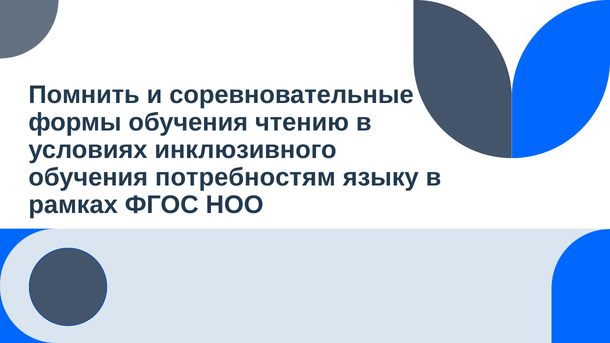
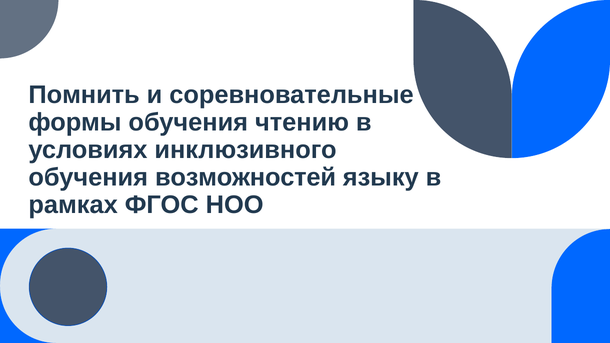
потребностям: потребностям -> возможностей (246, 177)
